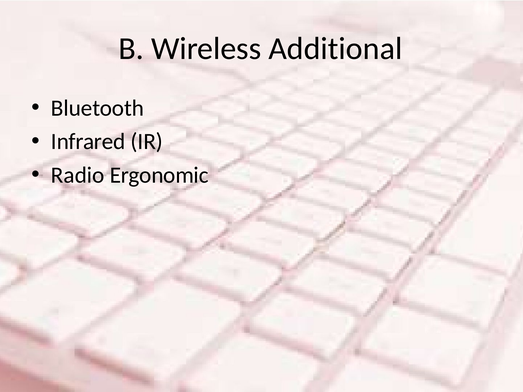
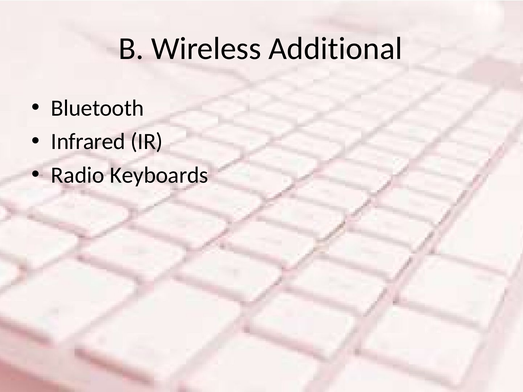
Ergonomic: Ergonomic -> Keyboards (159, 175)
